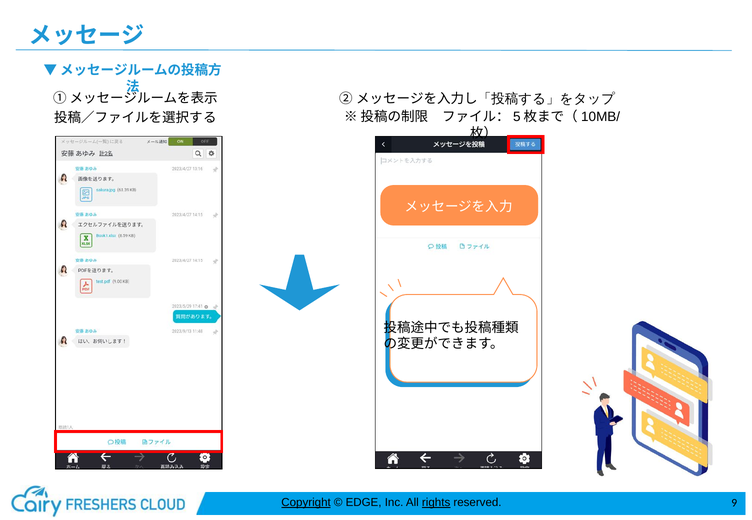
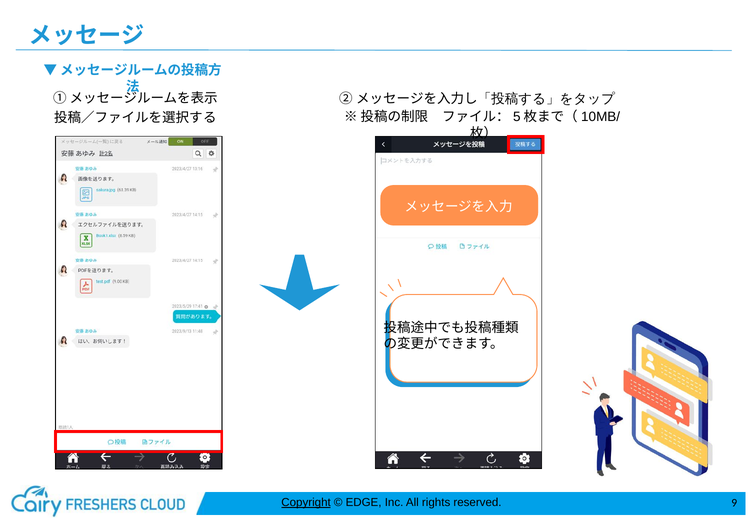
rights underline: present -> none (436, 503)
